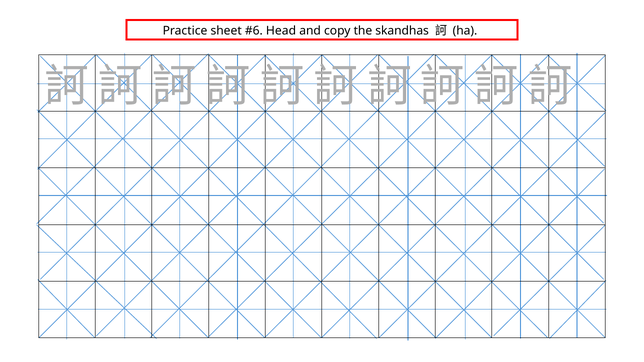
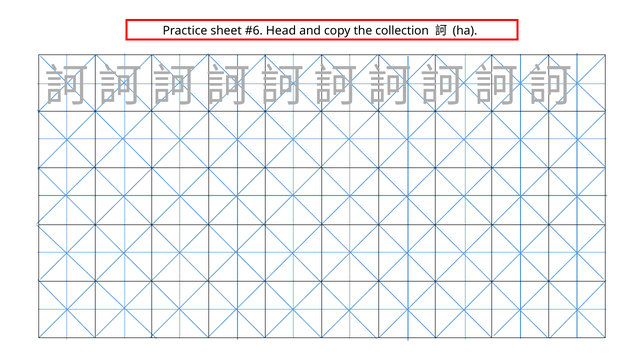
skandhas: skandhas -> collection (402, 31)
